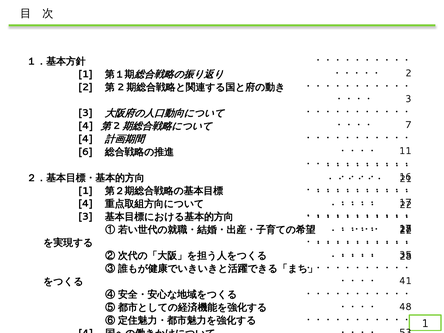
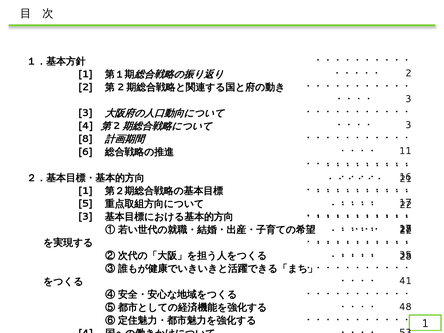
7: 7 -> 3 (408, 125)
4: 4 -> 8 (85, 139)
4: 4 -> 5 (85, 204)
